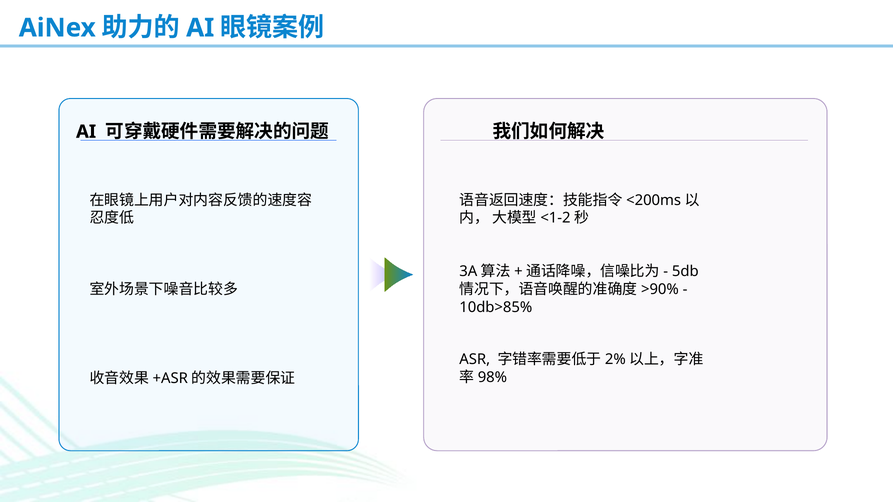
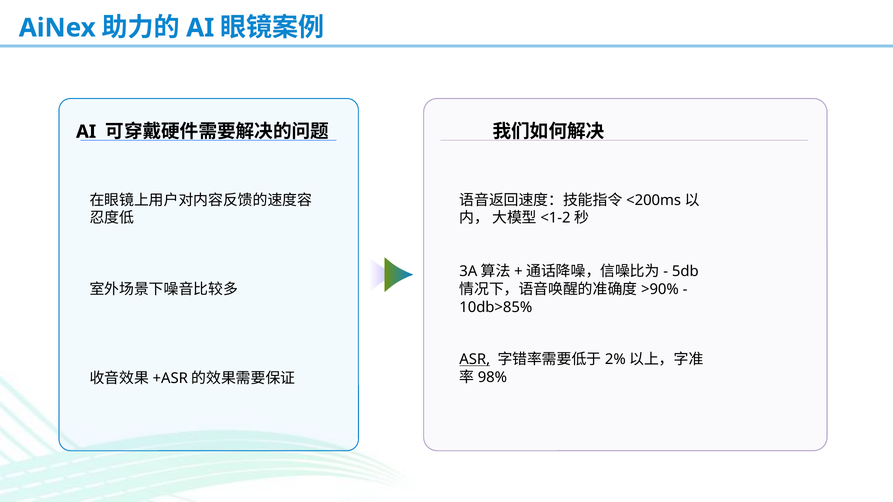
ASR underline: none -> present (475, 360)
